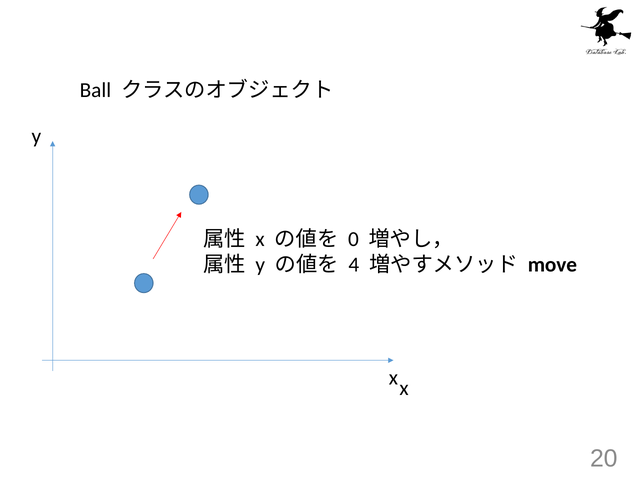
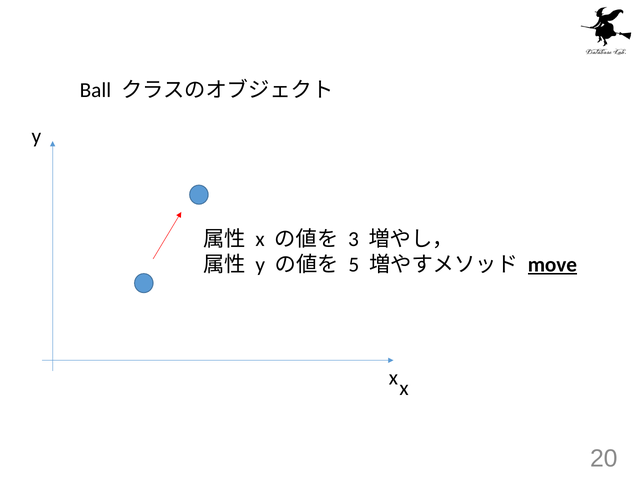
0: 0 -> 3 (353, 239)
4: 4 -> 5 (354, 264)
move underline: none -> present (552, 264)
